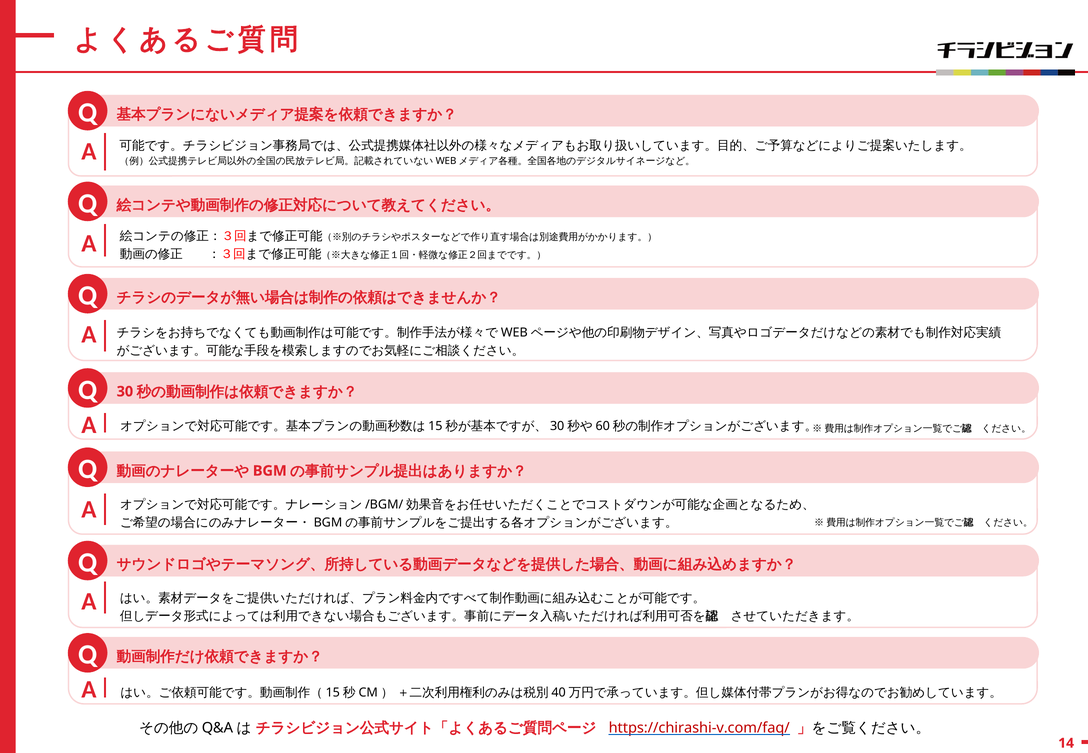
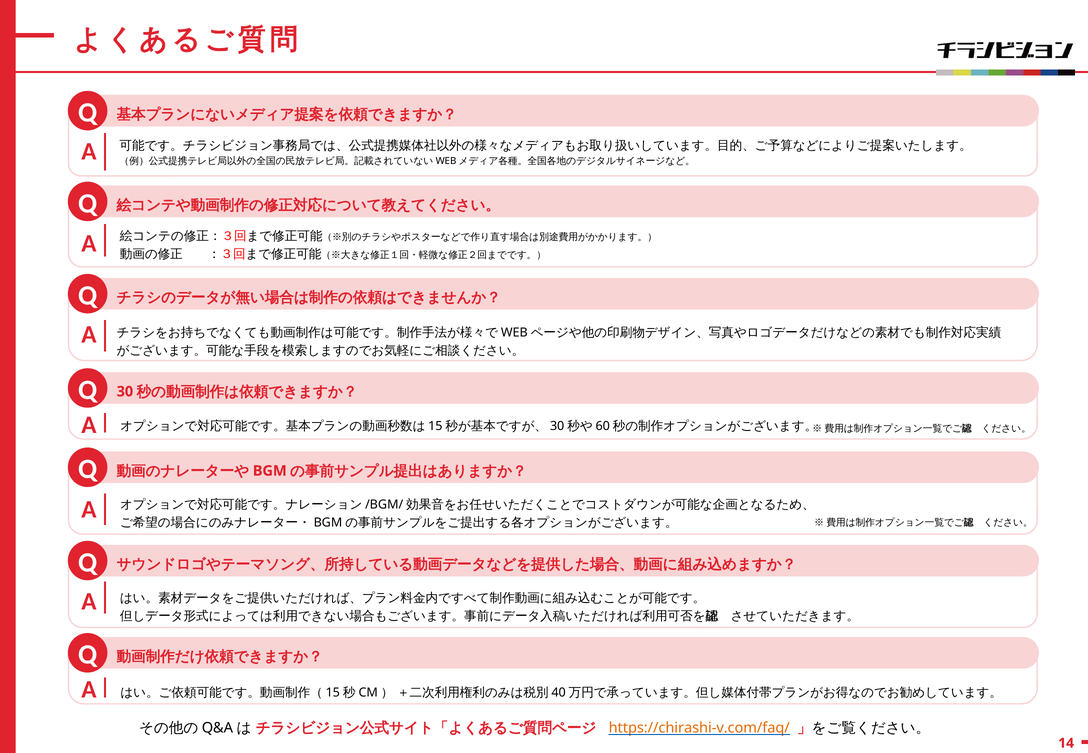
https://chirashi-v.com/faq/ colour: red -> orange (699, 728)
